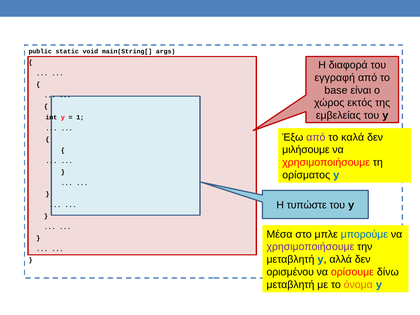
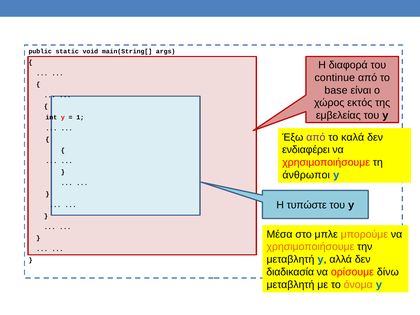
εγγραφή: εγγραφή -> continue (335, 78)
μιλήσουμε: μιλήσουμε -> ενδιαφέρει (306, 150)
ορίσματος: ορίσματος -> άνθρωποι (306, 175)
μπορούμε colour: blue -> orange (364, 234)
χρησιμοποιήσουμε colour: purple -> orange (310, 247)
ορισμένου: ορισμένου -> διαδικασία (290, 272)
